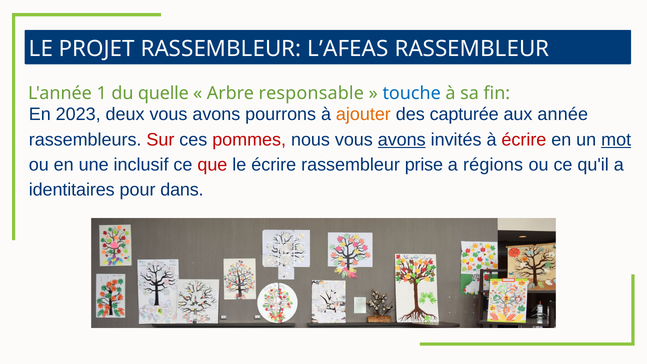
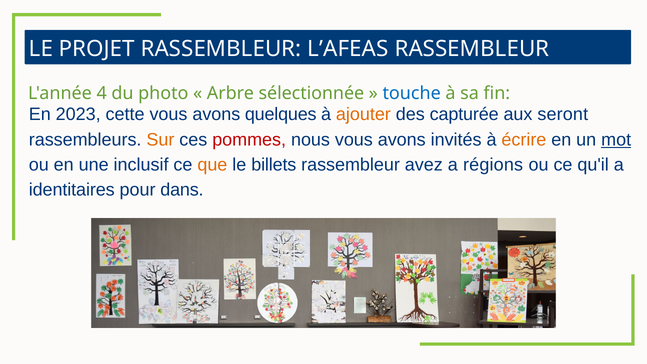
1: 1 -> 4 (102, 93)
quelle: quelle -> photo (163, 93)
responsable: responsable -> sélectionnée (311, 93)
deux: deux -> cette (125, 115)
pourrons: pourrons -> quelques (281, 115)
année: année -> seront (563, 115)
Sur colour: red -> orange (160, 140)
avons underline: present -> none (402, 140)
écrire colour: red -> orange (524, 140)
que colour: red -> orange (212, 165)
le écrire: écrire -> billets (274, 165)
prise: prise -> avez (424, 165)
